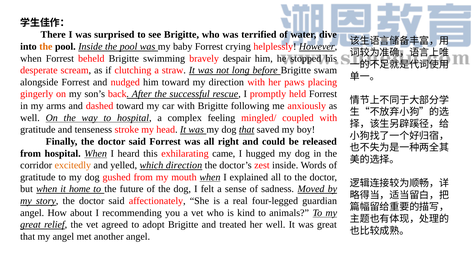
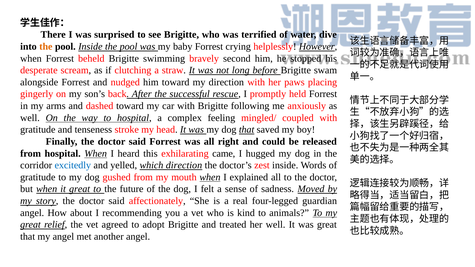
despair: despair -> second (237, 58)
excitedly colour: orange -> blue (73, 165)
it home: home -> great (80, 189)
